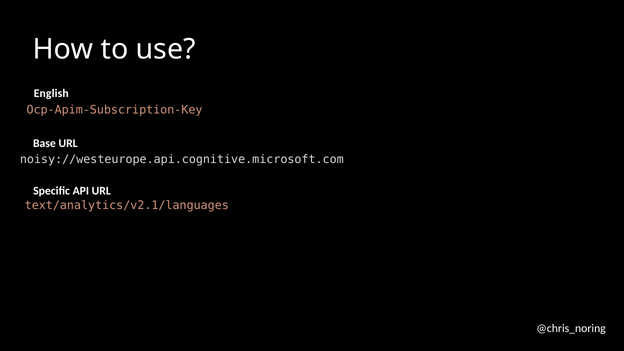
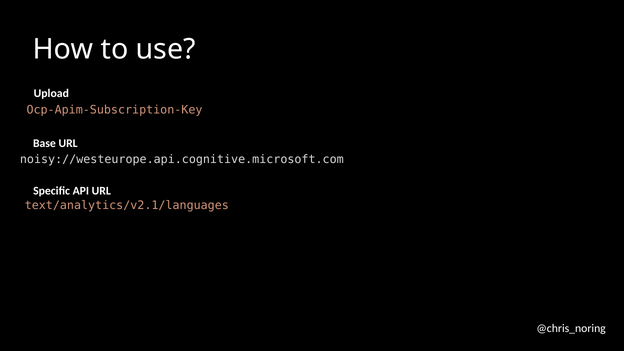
English: English -> Upload (51, 94)
